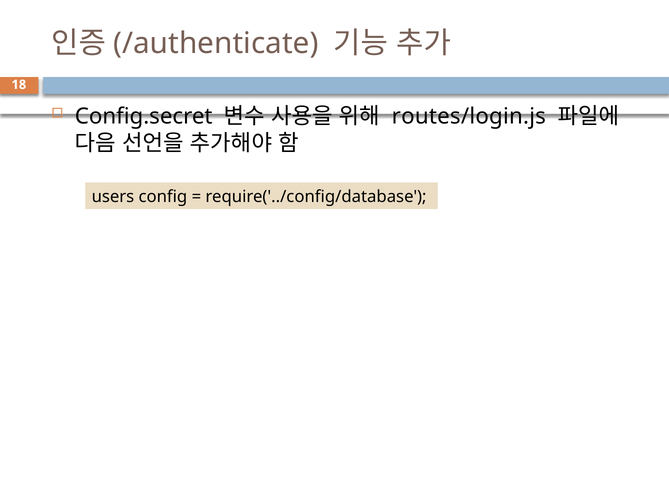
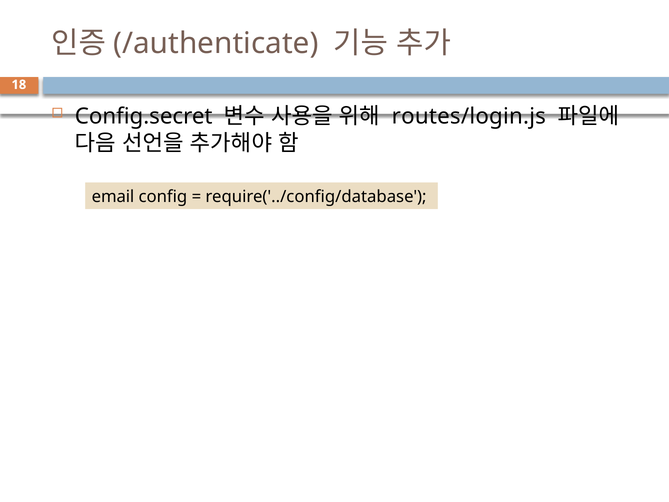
users: users -> email (113, 197)
